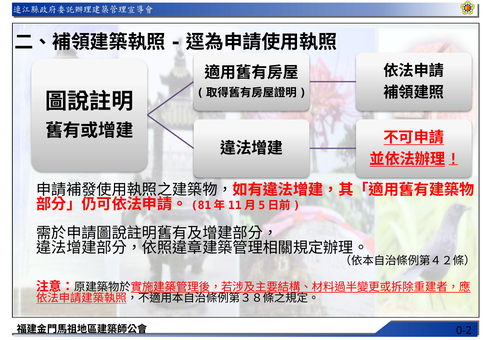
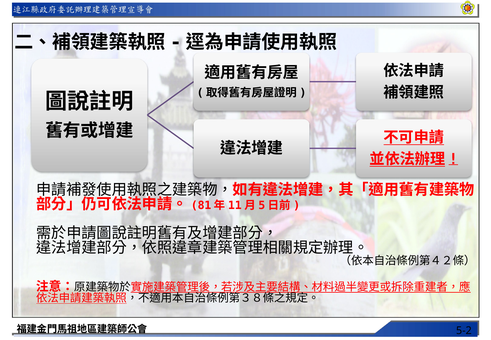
0-2: 0-2 -> 5-2 (464, 330)
